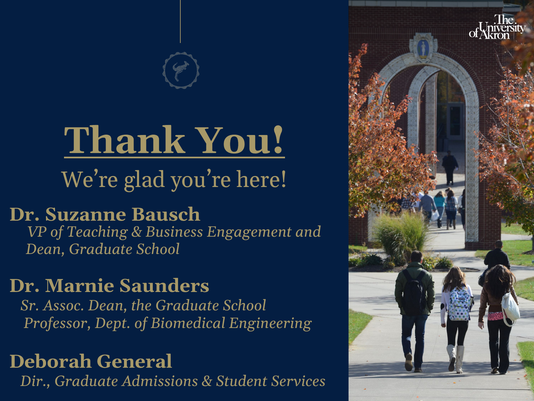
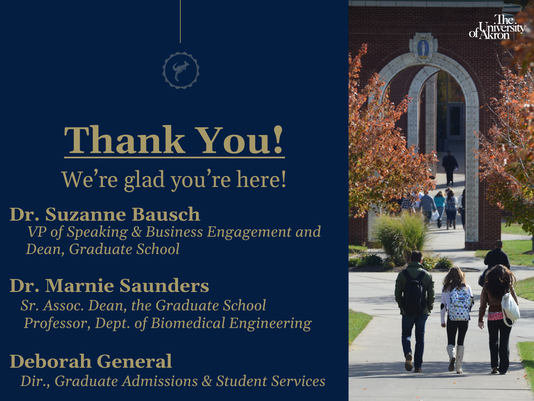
Teaching: Teaching -> Speaking (97, 232)
